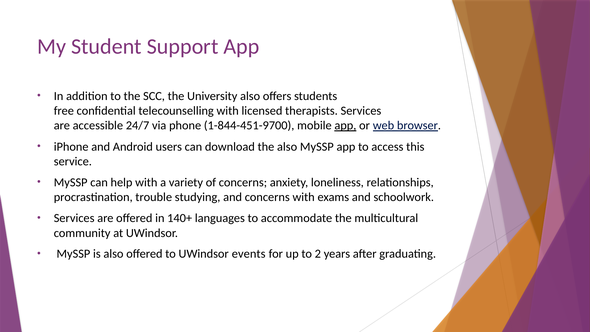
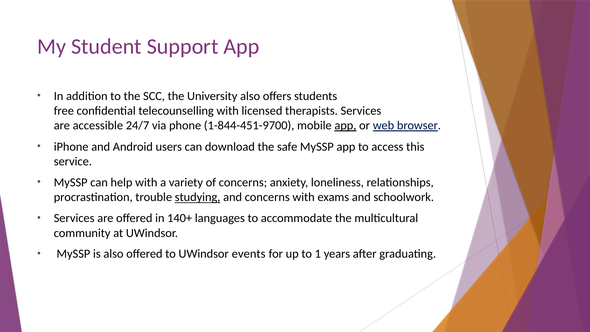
the also: also -> safe (287, 147)
studying underline: none -> present (198, 197)
2: 2 -> 1 (318, 254)
